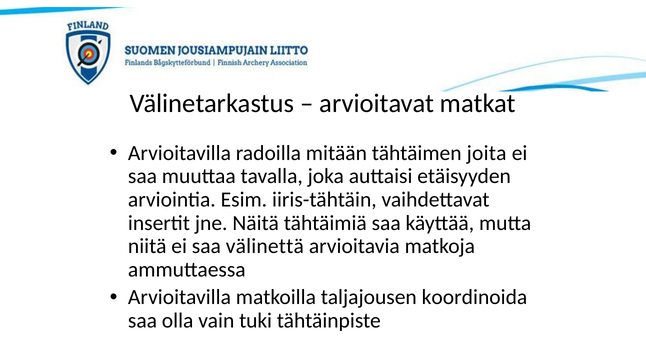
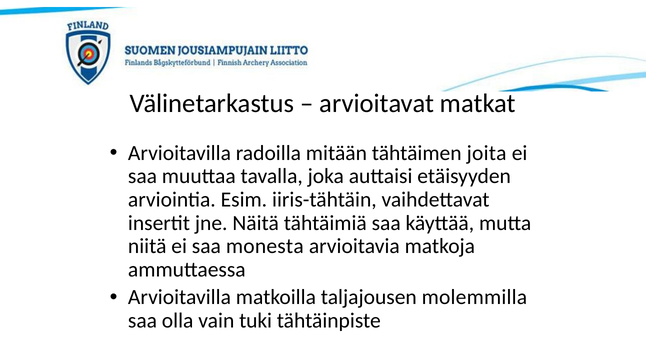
välinettä: välinettä -> monesta (265, 246)
koordinoida: koordinoida -> molemmilla (474, 297)
